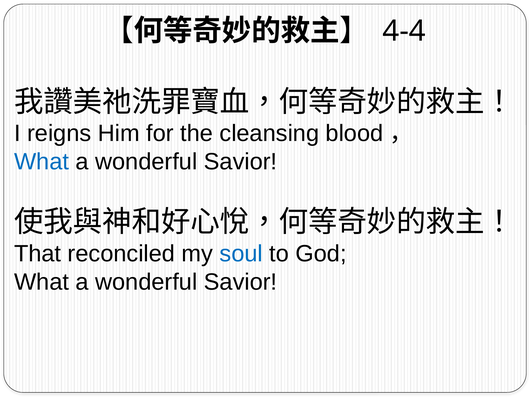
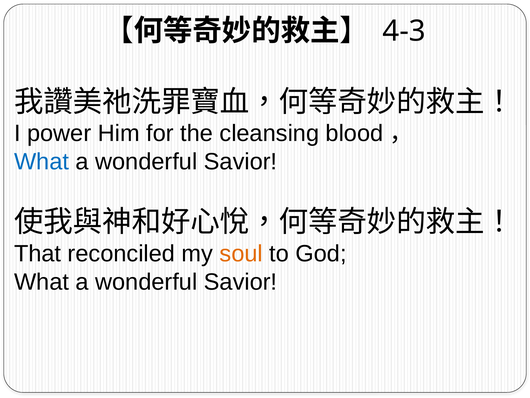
4-4: 4-4 -> 4-3 (404, 31)
reigns: reigns -> power (59, 133)
soul colour: blue -> orange (241, 253)
